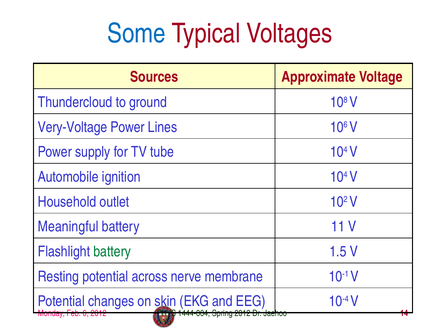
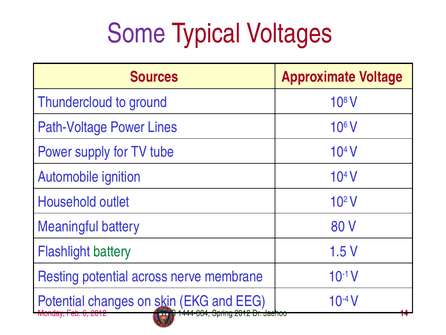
Some colour: blue -> purple (136, 33)
Very-Voltage: Very-Voltage -> Path-Voltage (73, 127)
11: 11 -> 80 (338, 226)
